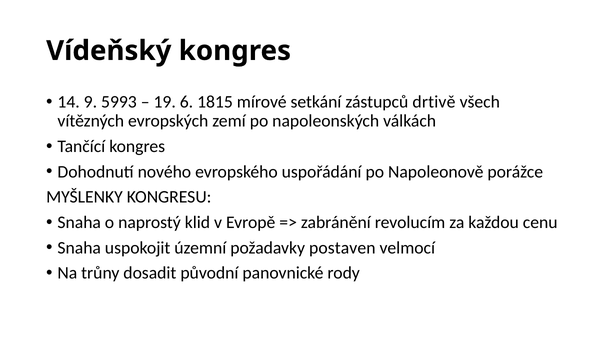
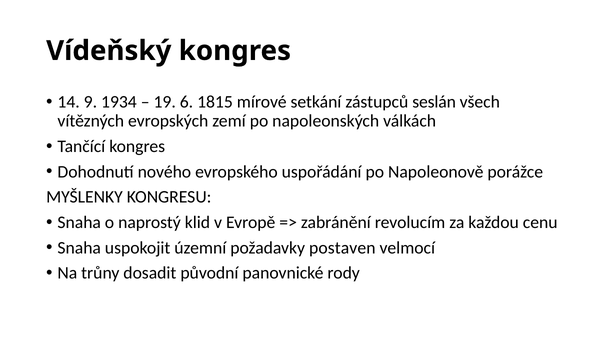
5993: 5993 -> 1934 (119, 102)
drtivě: drtivě -> seslán (434, 102)
